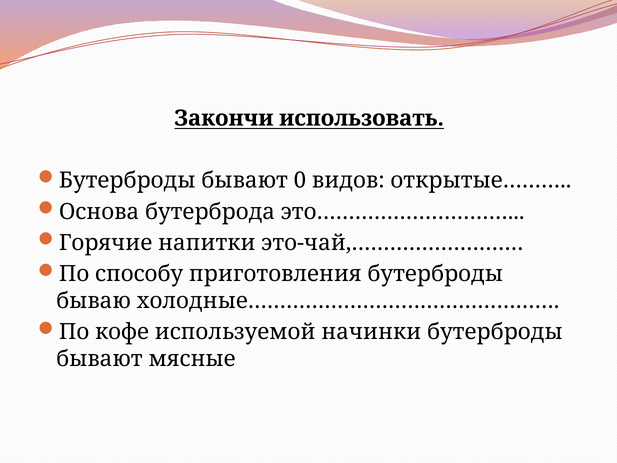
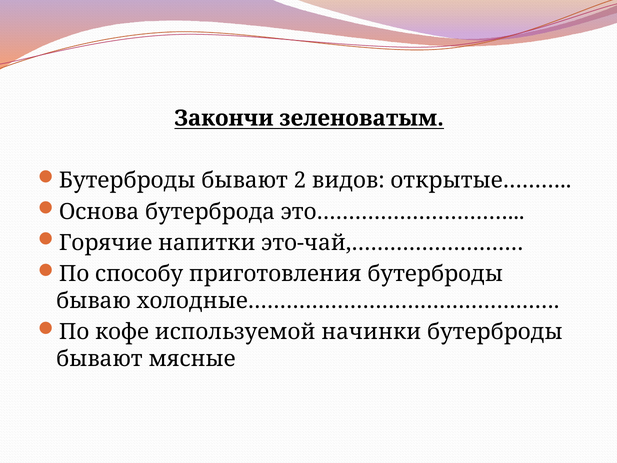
использовать: использовать -> зеленоватым (362, 118)
0: 0 -> 2 (300, 180)
